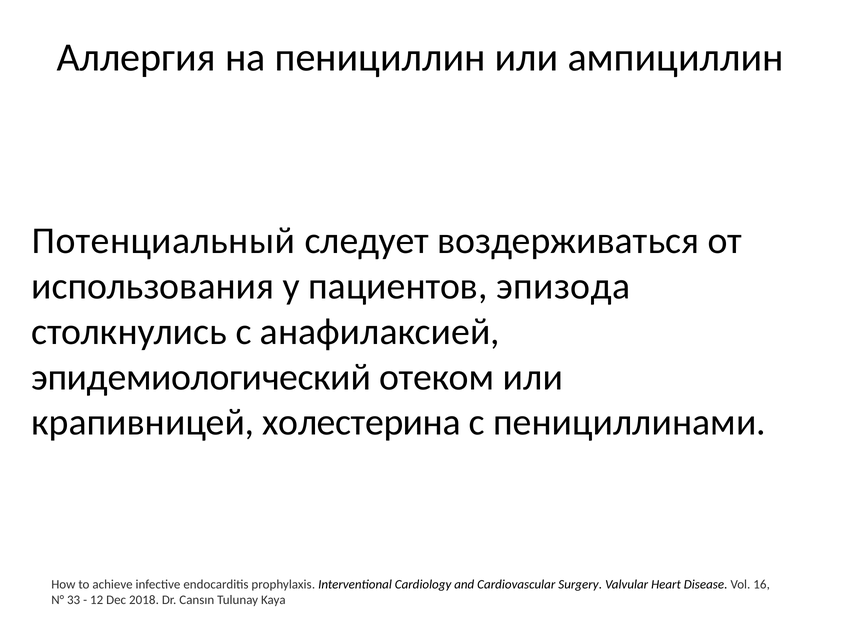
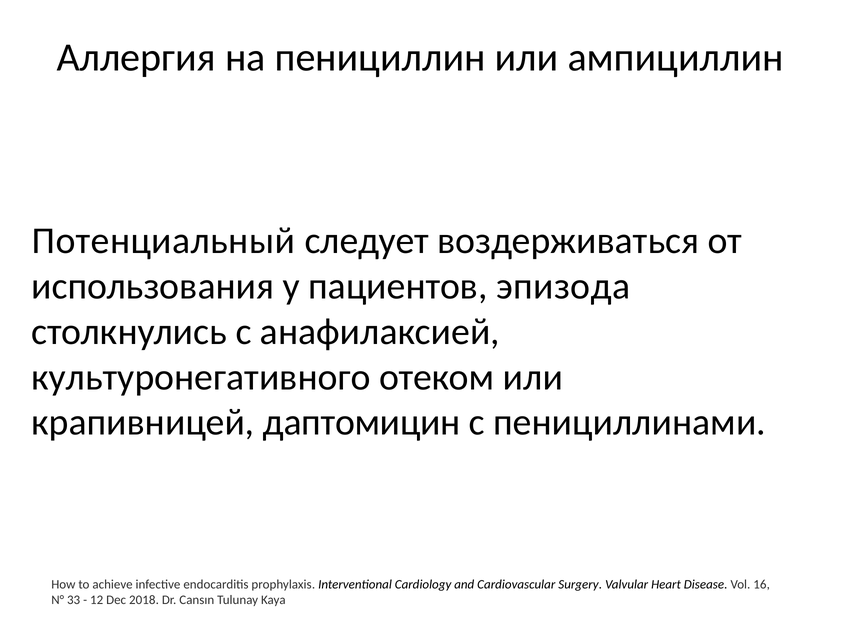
эпидемиологический: эпидемиологический -> культуронегативного (201, 377)
холестерина: холестерина -> даптомицин (362, 422)
